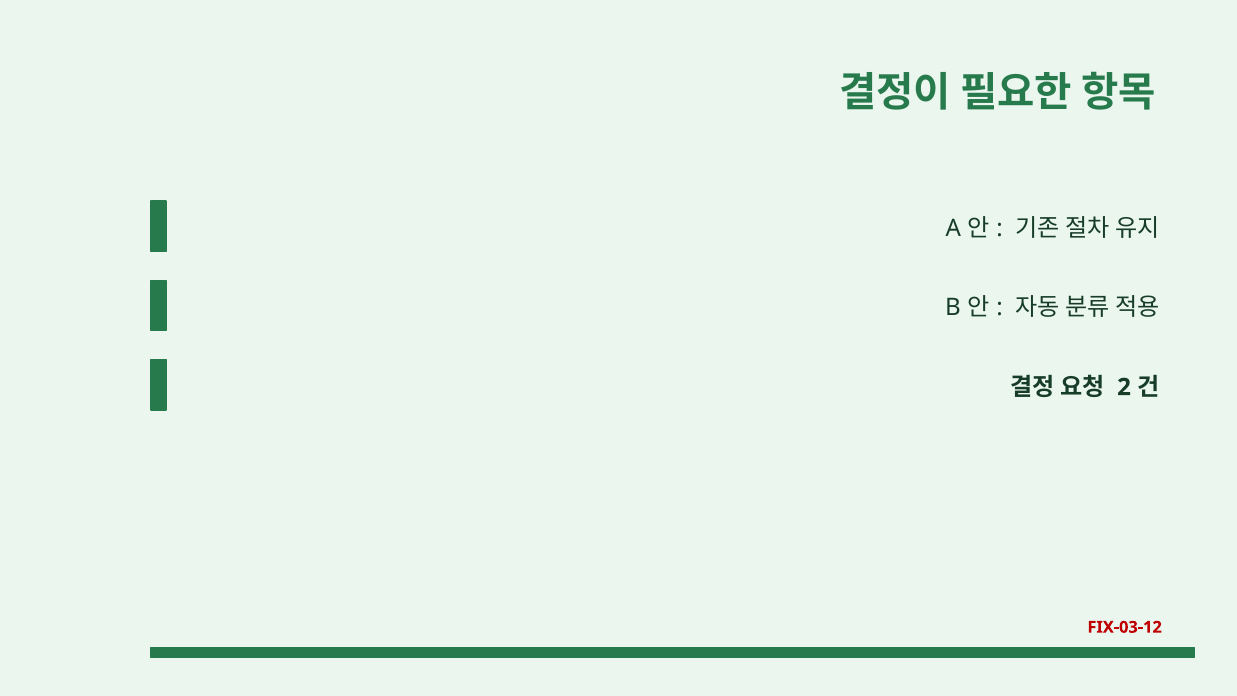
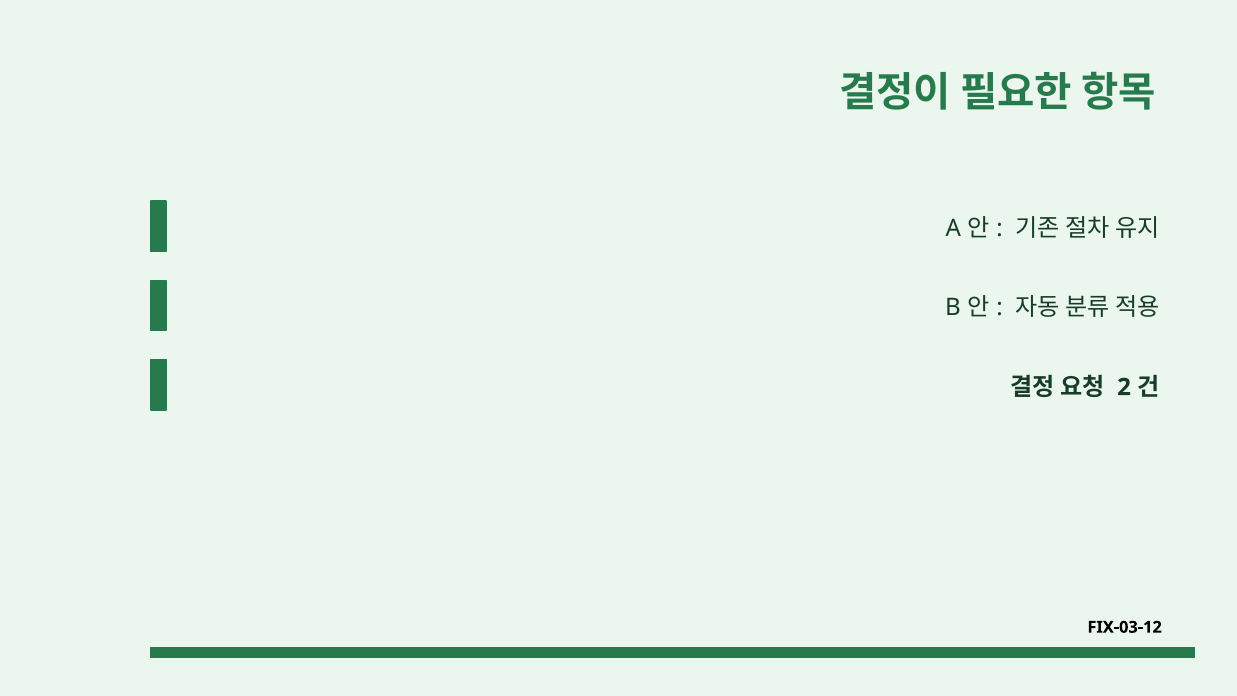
FIX-03-12 colour: red -> black (1125, 627)
